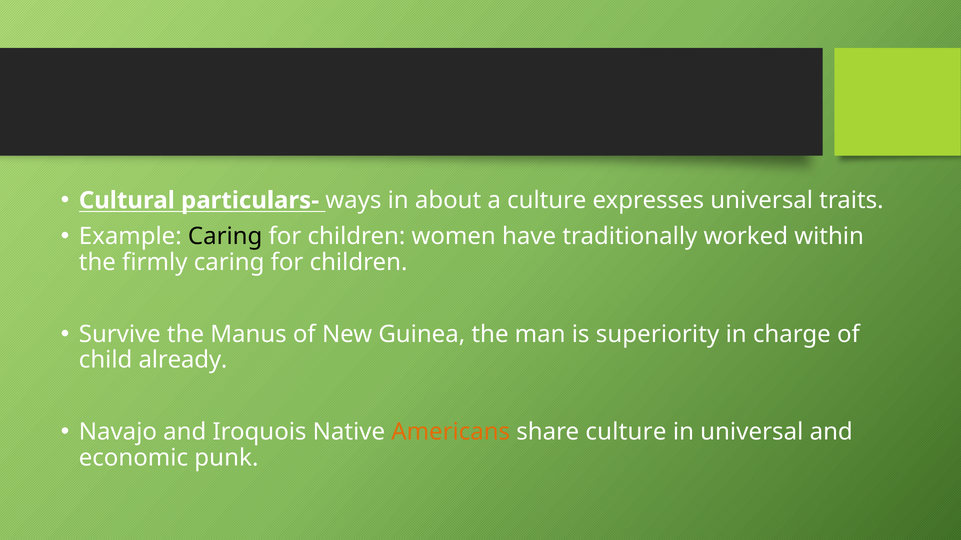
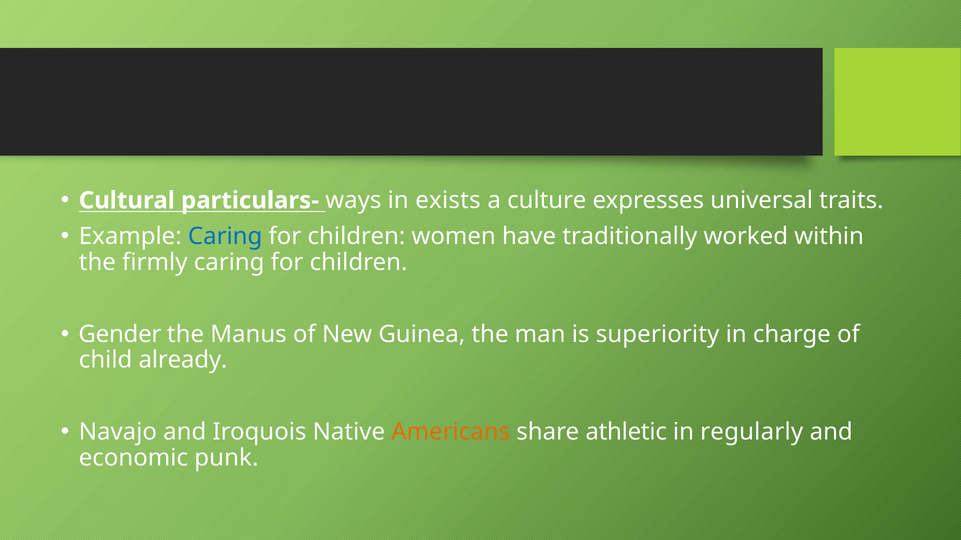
about: about -> exists (448, 201)
Caring colour: black -> blue (225, 237)
Survive: Survive -> Gender (120, 334)
share culture: culture -> athletic (626, 432)
in universal: universal -> regularly (752, 432)
